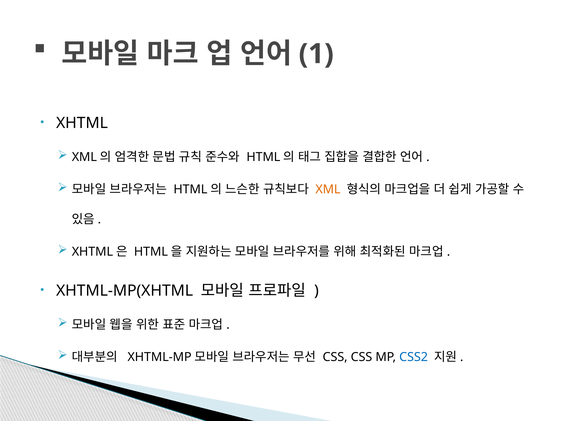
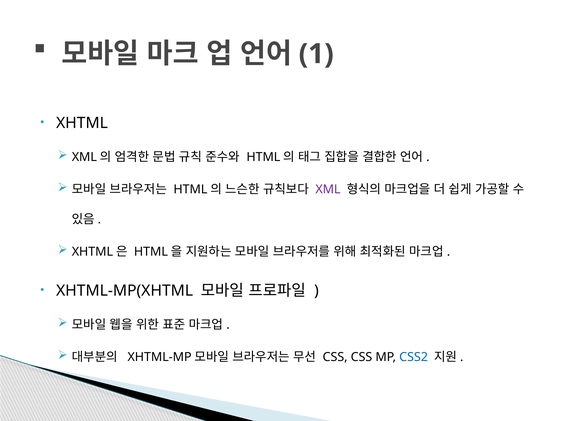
XML colour: orange -> purple (328, 190)
